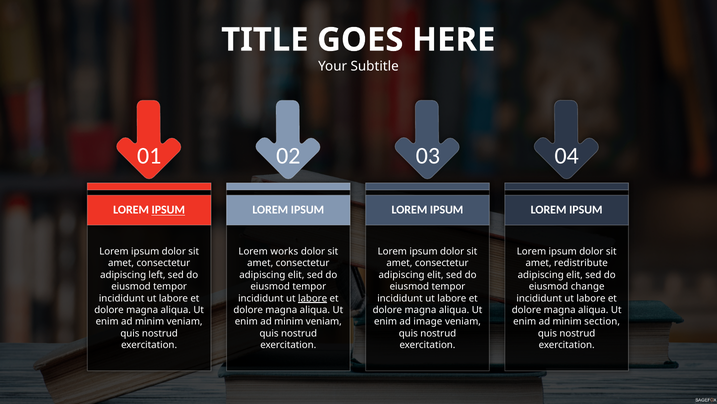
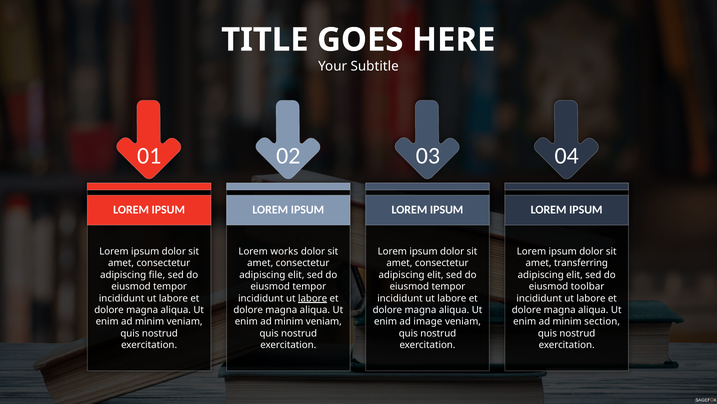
IPSUM underline: present -> none (168, 210)
redistribute: redistribute -> transferring (581, 263)
left: left -> file (157, 274)
change: change -> toolbar (588, 286)
